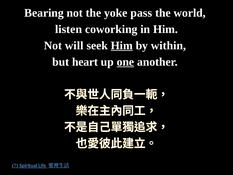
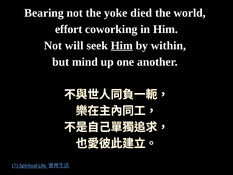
pass: pass -> died (141, 13)
listen: listen -> effort (69, 29)
heart: heart -> mind (85, 62)
one underline: present -> none (125, 62)
